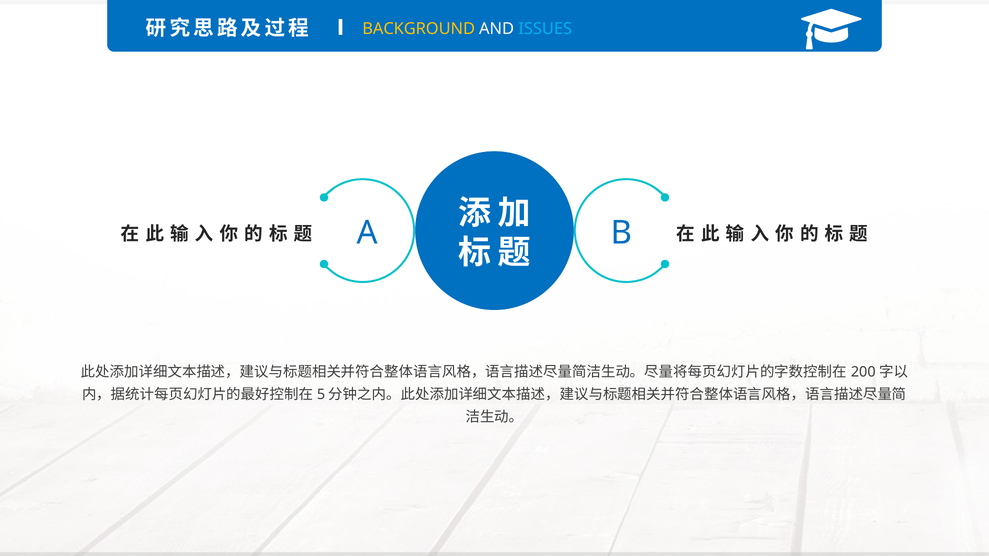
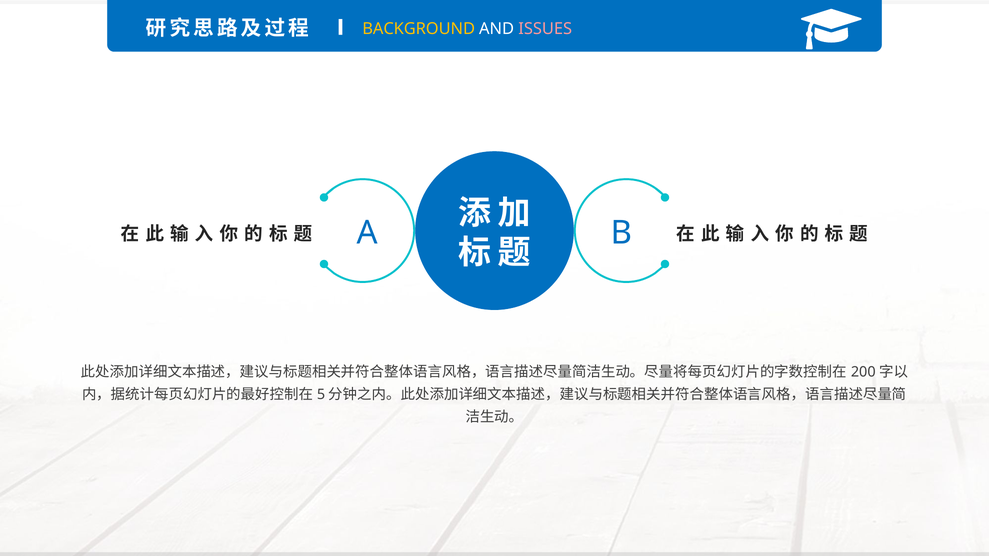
ISSUES colour: light blue -> pink (545, 29)
